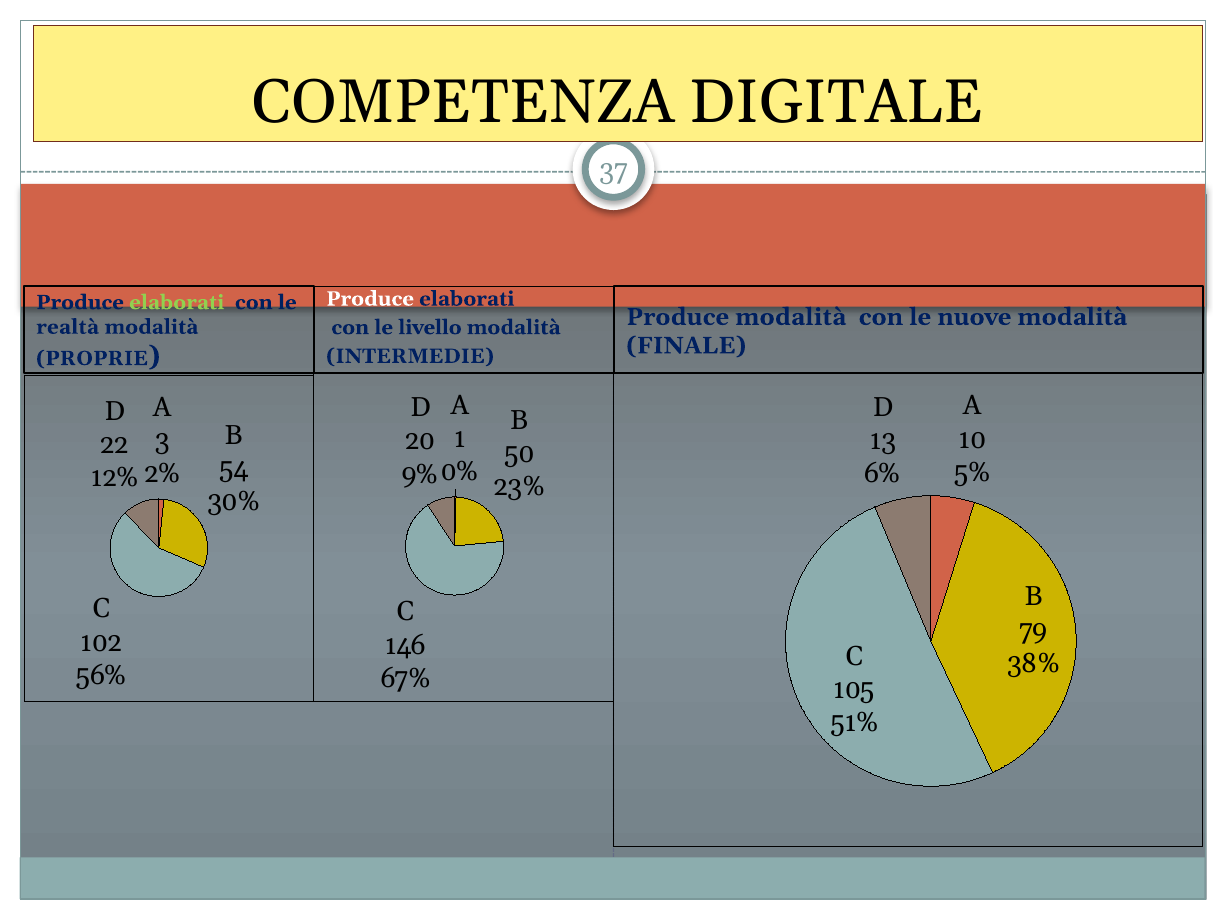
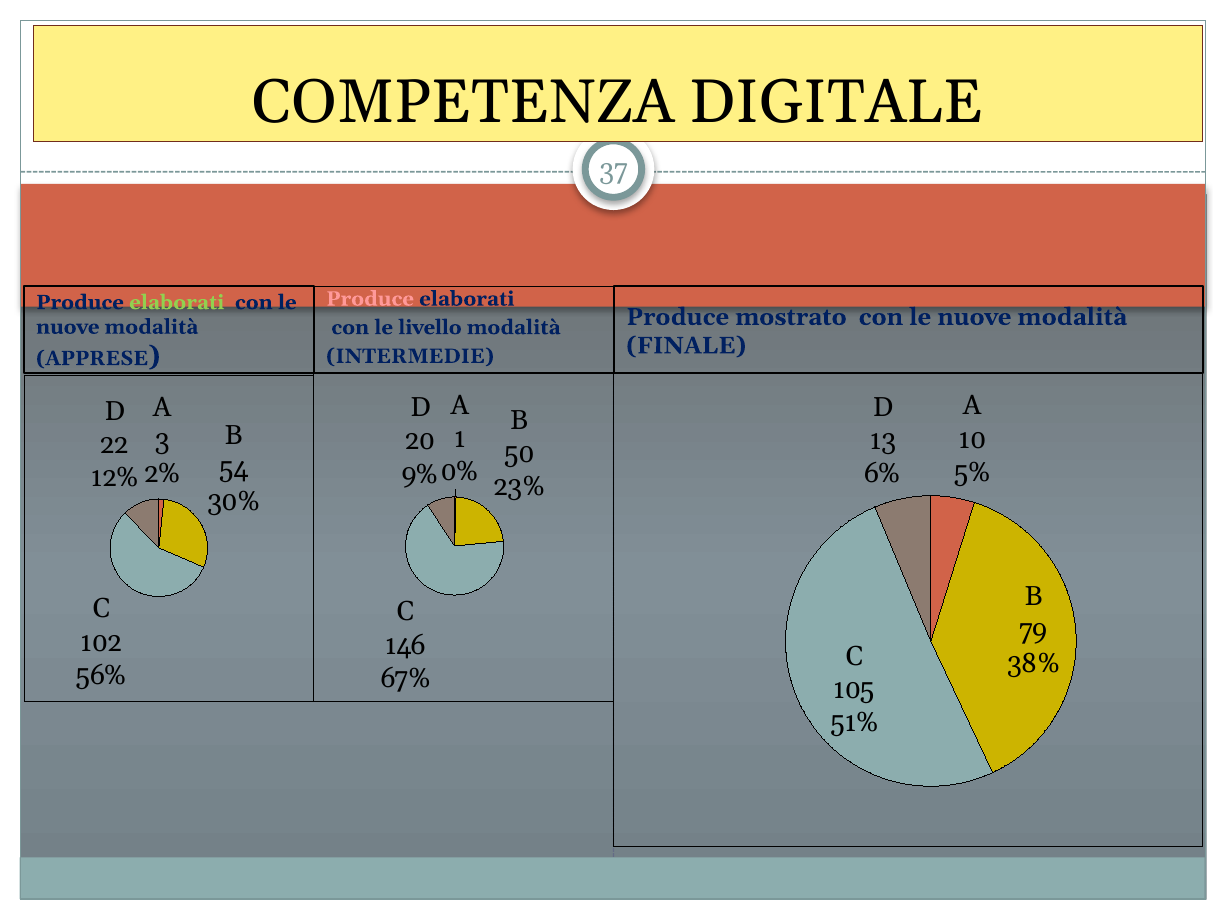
Produce colour: white -> pink (370, 299)
Produce modalità: modalità -> mostrato (791, 317)
realtà: realtà -> nuove (68, 327)
PROPRIE: PROPRIE -> APPRESE (92, 358)
